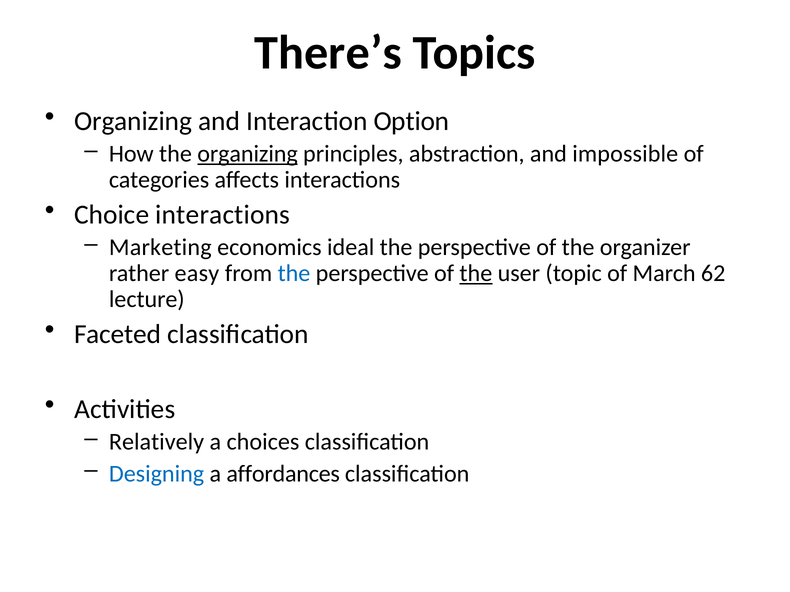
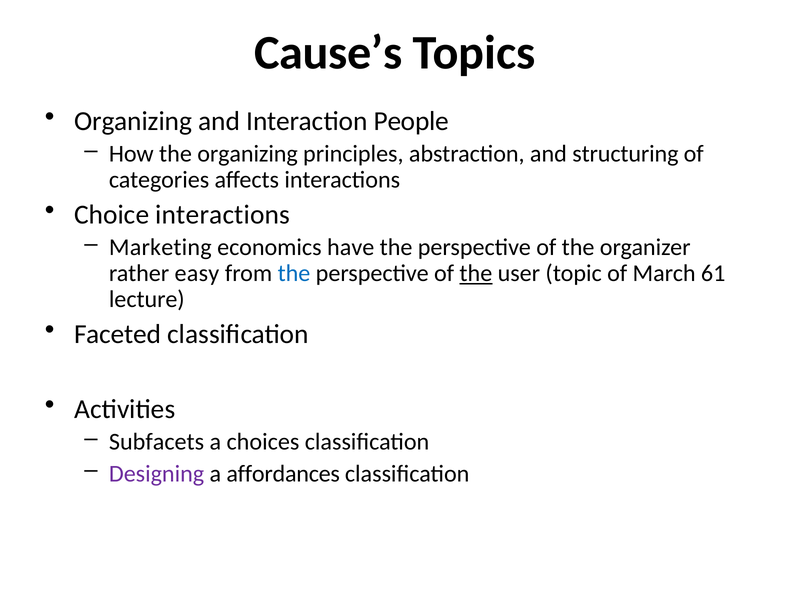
There’s: There’s -> Cause’s (328, 53)
Option: Option -> People (411, 121)
organizing underline: present -> none (248, 154)
impossible: impossible -> structuring (625, 154)
ideal: ideal -> have (351, 248)
62: 62 -> 61 (713, 274)
Relatively: Relatively -> Subfacets (157, 442)
Designing colour: blue -> purple (157, 474)
